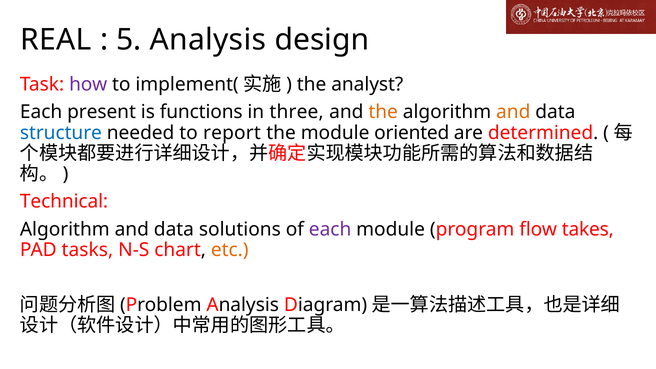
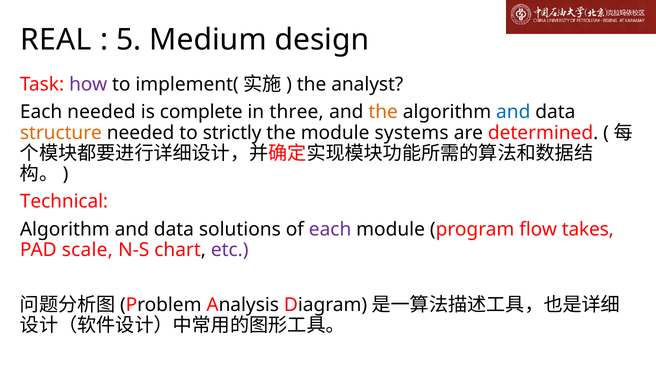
5 Analysis: Analysis -> Medium (208, 40)
Each present: present -> needed (101, 112)
functions: functions -> complete (201, 112)
and colour: orange -> blue (513, 112)
structure colour: blue -> orange (61, 133)
report: report -> strictly (232, 133)
oriented: oriented -> systems (412, 133)
tasks: tasks -> scale (87, 250)
etc colour: orange -> purple (230, 250)
